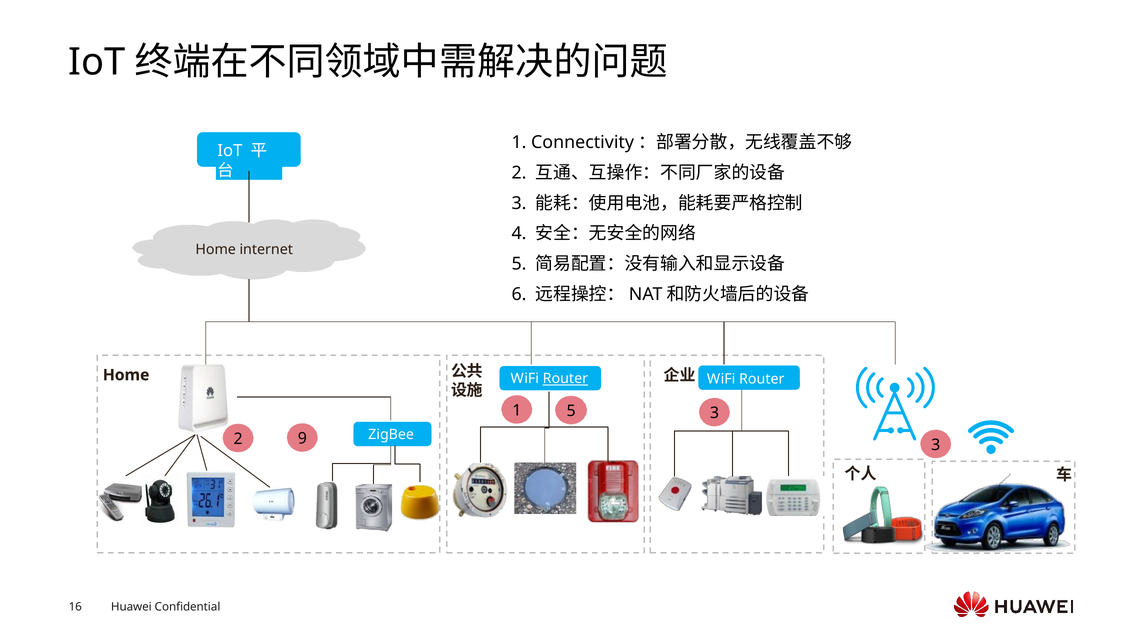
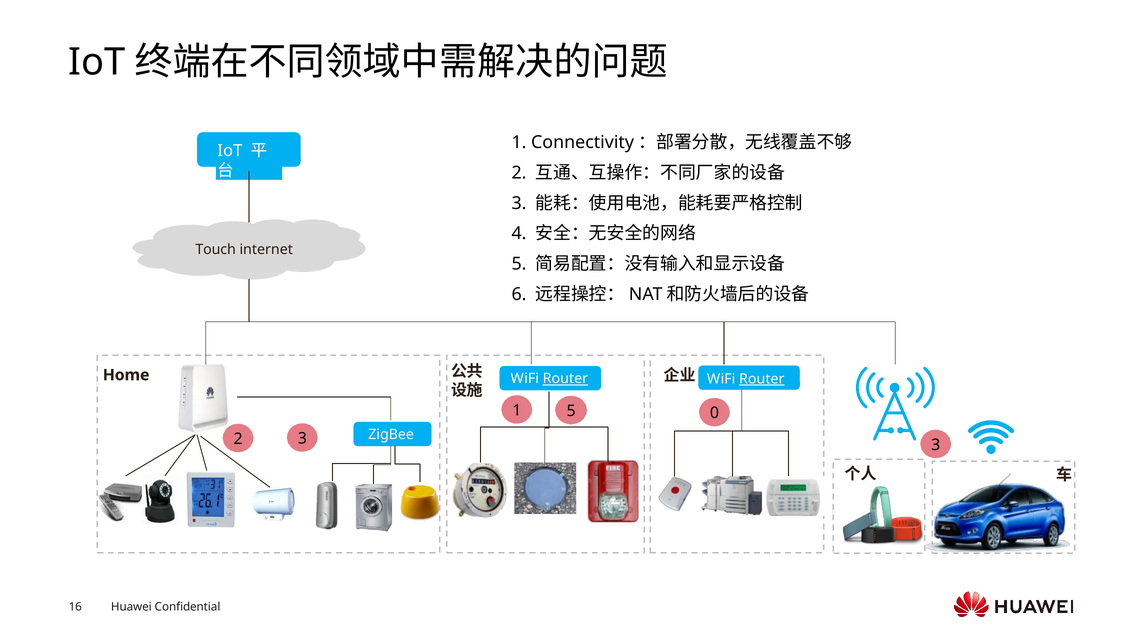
Home: Home -> Touch (216, 250)
Router underline: none -> present (762, 379)
1 3: 3 -> 0 (714, 413)
2 9: 9 -> 3 (302, 438)
